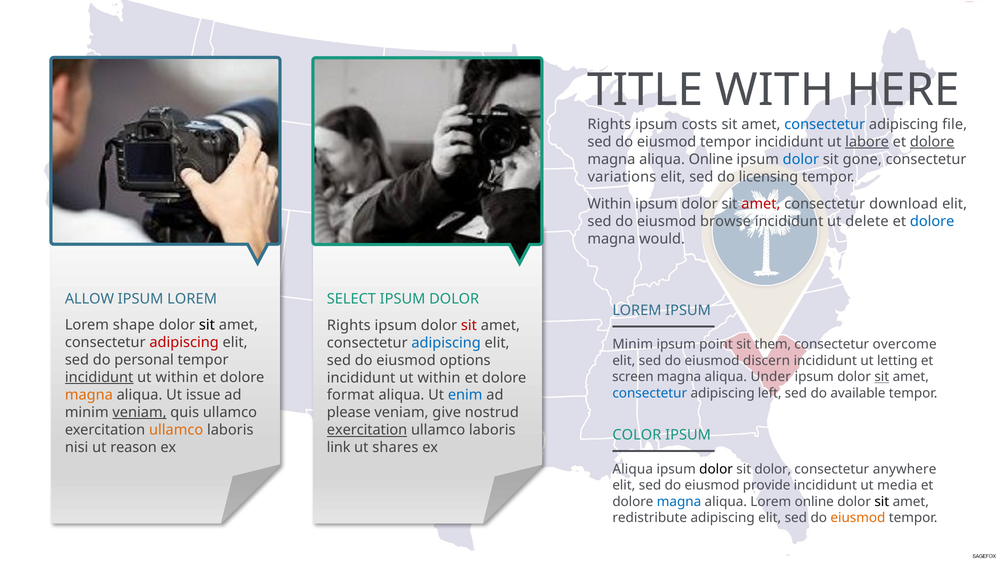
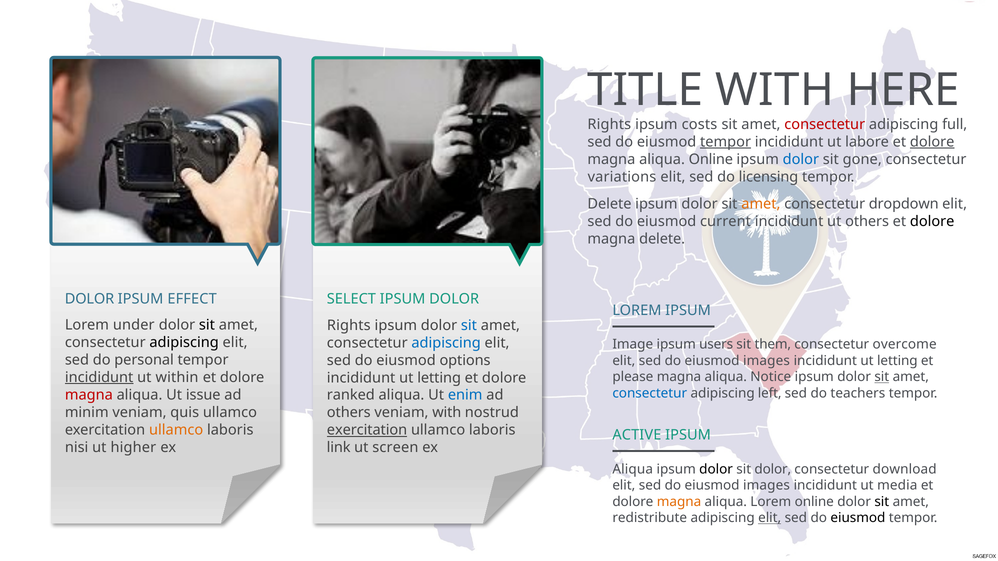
consectetur colour: blue -> red (825, 124)
file: file -> full (955, 124)
tempor underline: none -> present (726, 142)
labore underline: present -> none (867, 142)
Within: Within -> Delete (609, 204)
amet colour: red -> orange (761, 204)
download: download -> dropdown (904, 204)
browse: browse -> current (726, 222)
ut delete: delete -> others (867, 222)
dolore colour: blue -> black (932, 222)
magna would: would -> delete (662, 239)
ALLOW: ALLOW -> DOLOR (90, 299)
IPSUM LOREM: LOREM -> EFFECT (192, 299)
shape: shape -> under (134, 325)
sit colour: red -> blue (469, 326)
adipiscing colour: red -> black (184, 343)
Minim: Minim -> Image (633, 345)
point: point -> users (716, 345)
discern: discern -> images (766, 361)
screen: screen -> please (633, 377)
Under: Under -> Notice (771, 377)
within: within -> letting (439, 378)
available: available -> teachers (858, 393)
magna colour: orange -> red (89, 395)
format: format -> ranked (351, 395)
veniam underline: present -> none (139, 413)
please: please -> others (349, 413)
veniam give: give -> with (447, 413)
COLOR: COLOR -> ACTIVE (637, 435)
reason: reason -> higher (133, 448)
shares: shares -> screen (395, 448)
anywhere: anywhere -> download (905, 470)
provide: provide -> images (766, 486)
magna colour: blue -> orange (679, 502)
elit underline: none -> present (770, 518)
eiusmod colour: orange -> black (858, 518)
